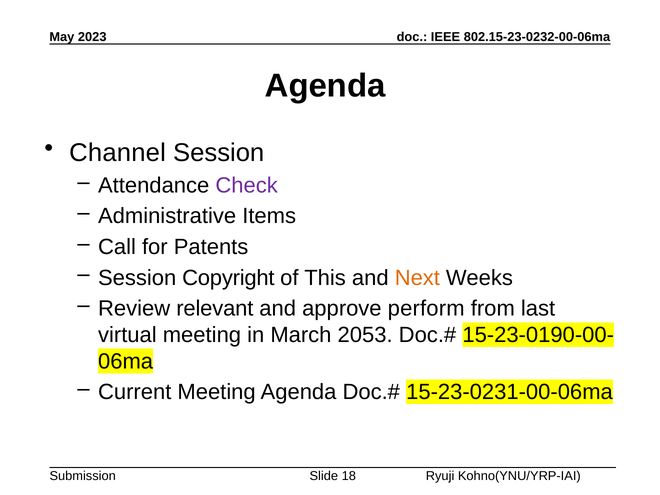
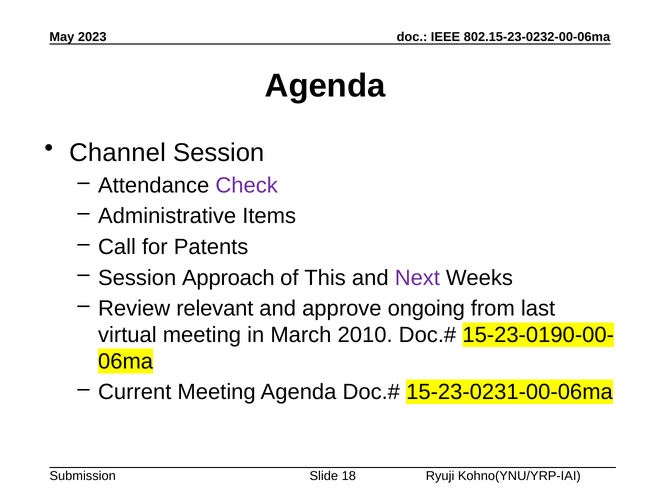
Copyright: Copyright -> Approach (228, 278)
Next colour: orange -> purple (417, 278)
perform: perform -> ongoing (426, 309)
2053: 2053 -> 2010 (365, 335)
